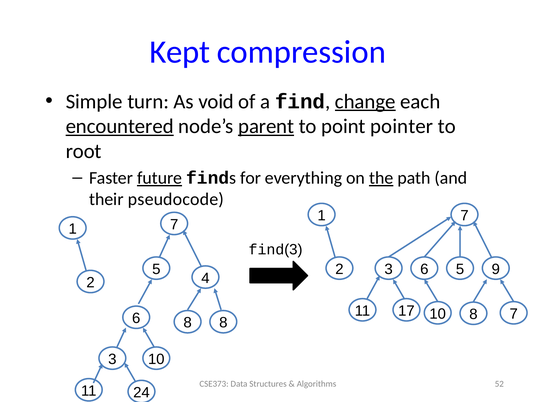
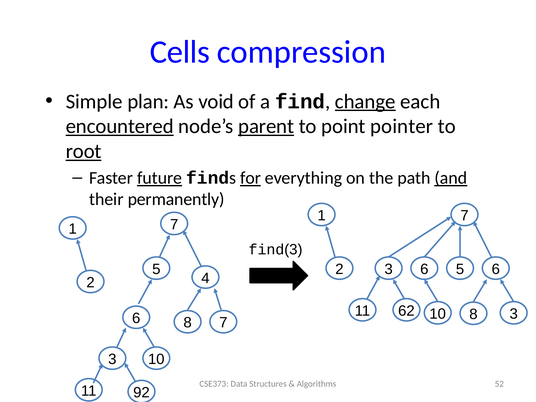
Kept: Kept -> Cells (180, 52)
turn: turn -> plan (148, 101)
root underline: none -> present (84, 151)
for underline: none -> present (251, 178)
the underline: present -> none (381, 178)
and underline: none -> present (451, 178)
pseudocode: pseudocode -> permanently (176, 199)
3 9: 9 -> 6 (496, 269)
17: 17 -> 62 (406, 311)
8 7: 7 -> 3 (514, 314)
8 8: 8 -> 7 (223, 323)
24: 24 -> 92 (141, 393)
